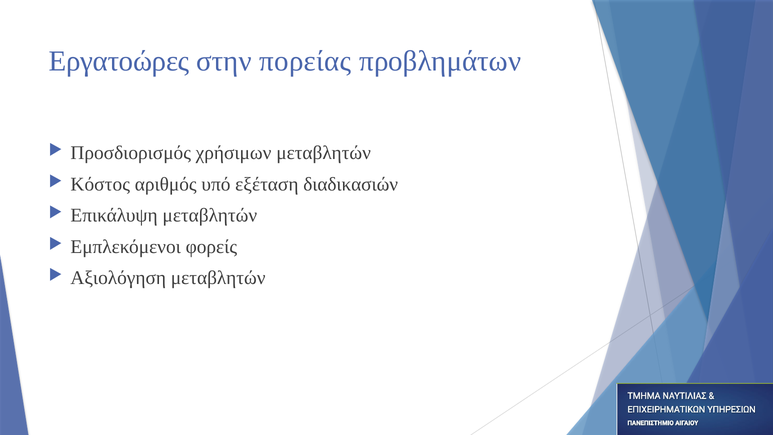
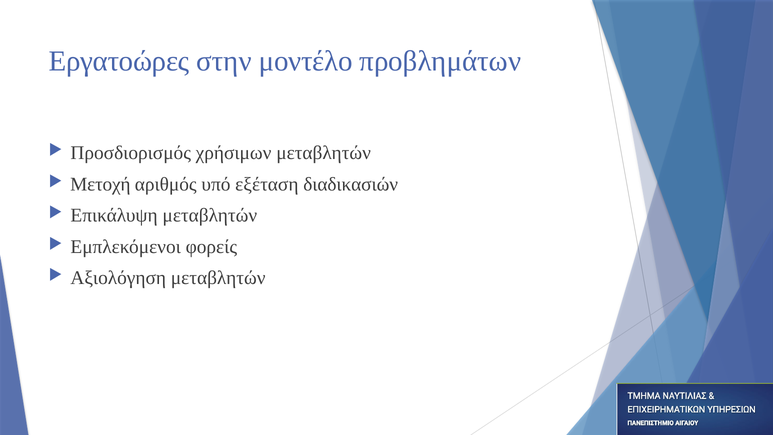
πορείας: πορείας -> μοντέλο (306, 61)
Κόστος: Κόστος -> Μετοχή (100, 184)
